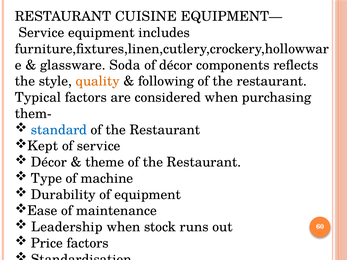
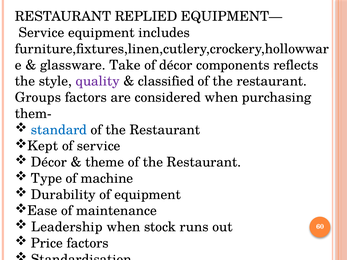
CUISINE: CUISINE -> REPLIED (146, 17)
Soda: Soda -> Take (125, 65)
quality colour: orange -> purple (98, 81)
following: following -> classified (166, 81)
Typical: Typical -> Groups (38, 98)
